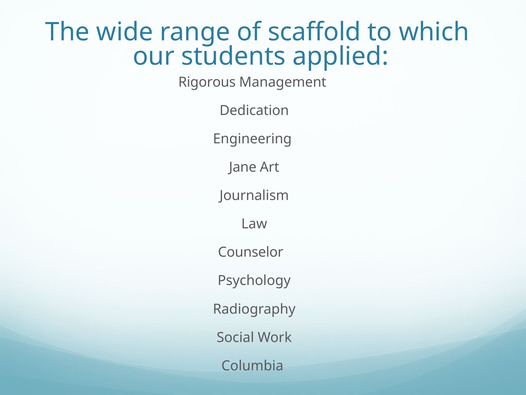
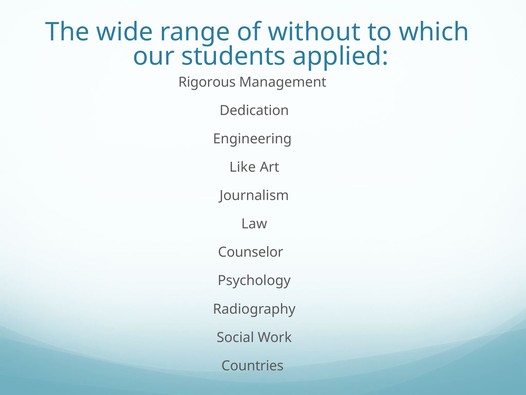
scaffold: scaffold -> without (314, 32)
Jane: Jane -> Like (243, 167)
Columbia: Columbia -> Countries (252, 365)
